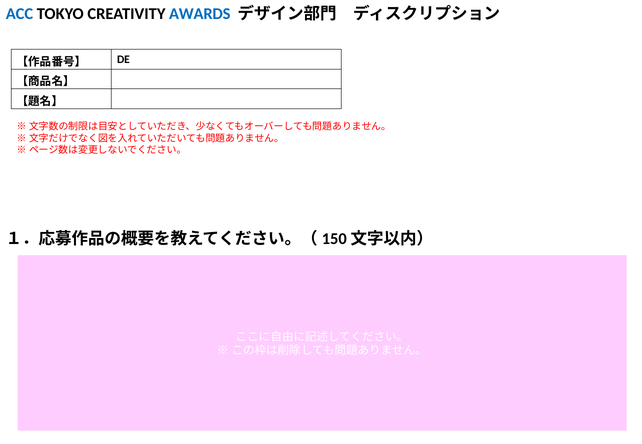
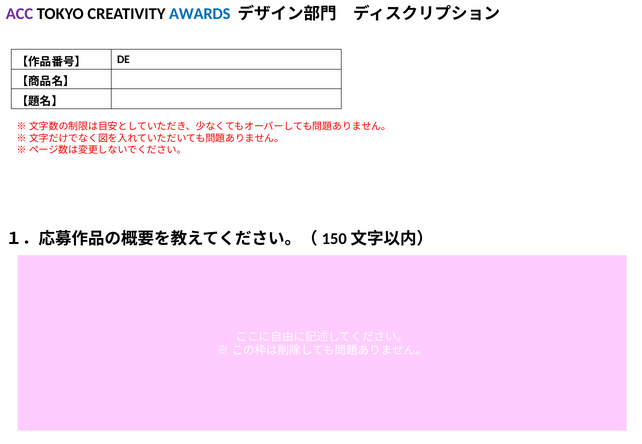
ACC colour: blue -> purple (19, 14)
